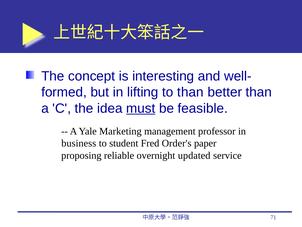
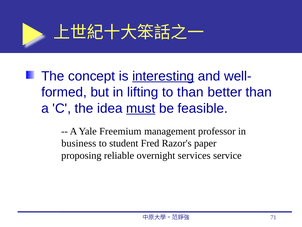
interesting underline: none -> present (163, 76)
Marketing: Marketing -> Freemium (120, 131)
Order's: Order's -> Razor's (177, 143)
updated: updated -> services (194, 155)
